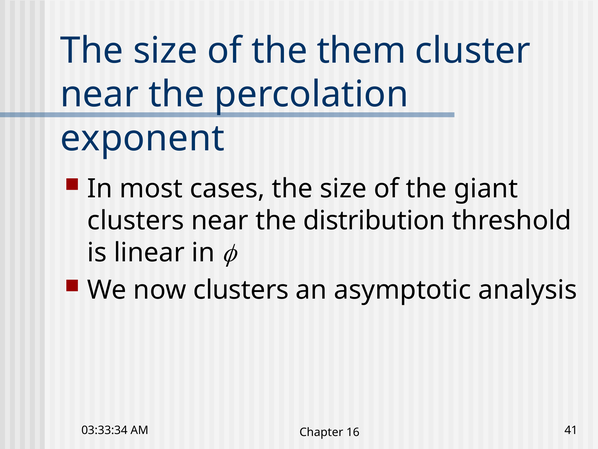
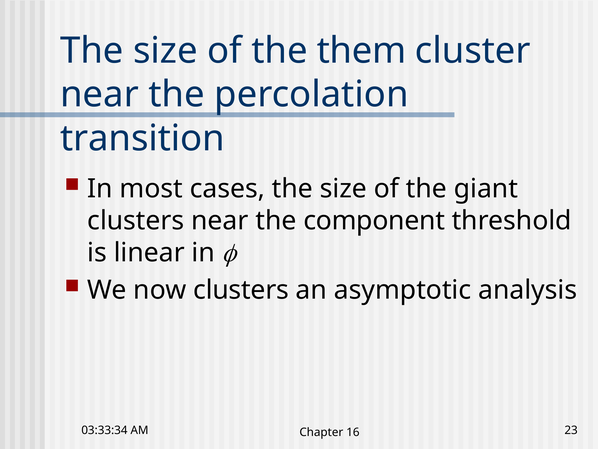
exponent: exponent -> transition (142, 138)
distribution: distribution -> component (374, 220)
41: 41 -> 23 (571, 430)
